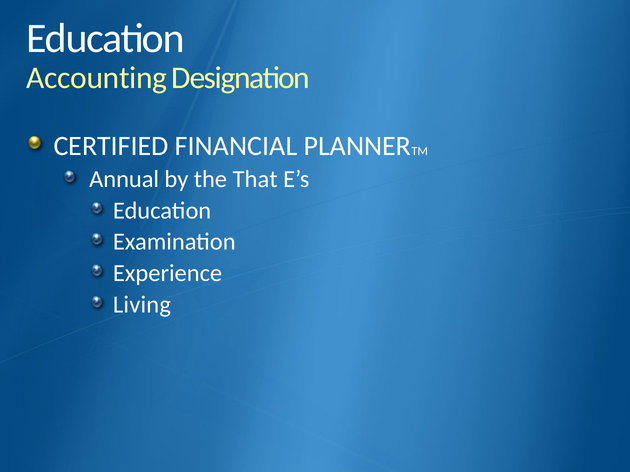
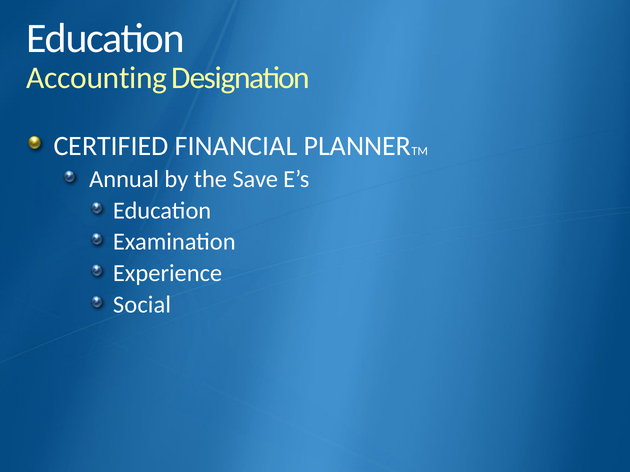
That: That -> Save (255, 179)
Living: Living -> Social (142, 305)
